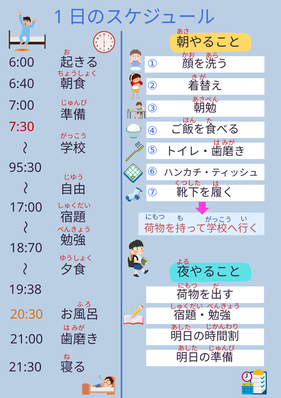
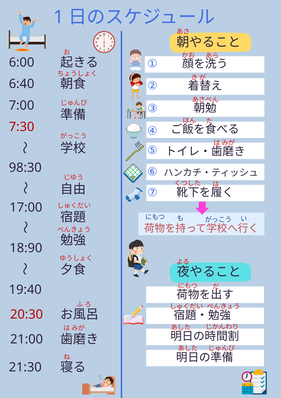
95:30: 95:30 -> 98:30 (25, 167)
18:70: 18:70 -> 18:90 (26, 248)
19:38: 19:38 -> 19:40 (25, 289)
20:30 colour: orange -> red (27, 314)
